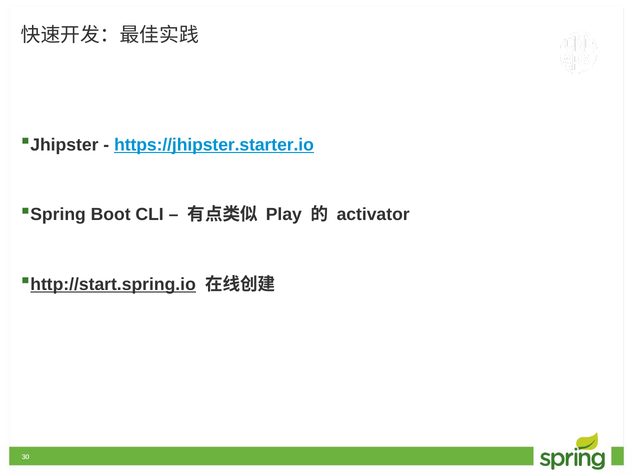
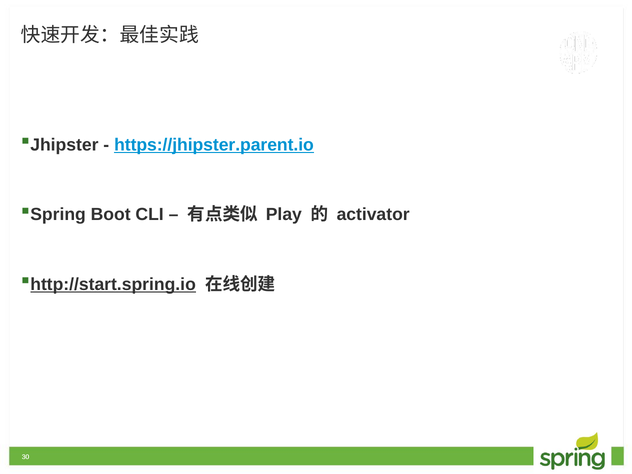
https://jhipster.starter.io: https://jhipster.starter.io -> https://jhipster.parent.io (214, 145)
